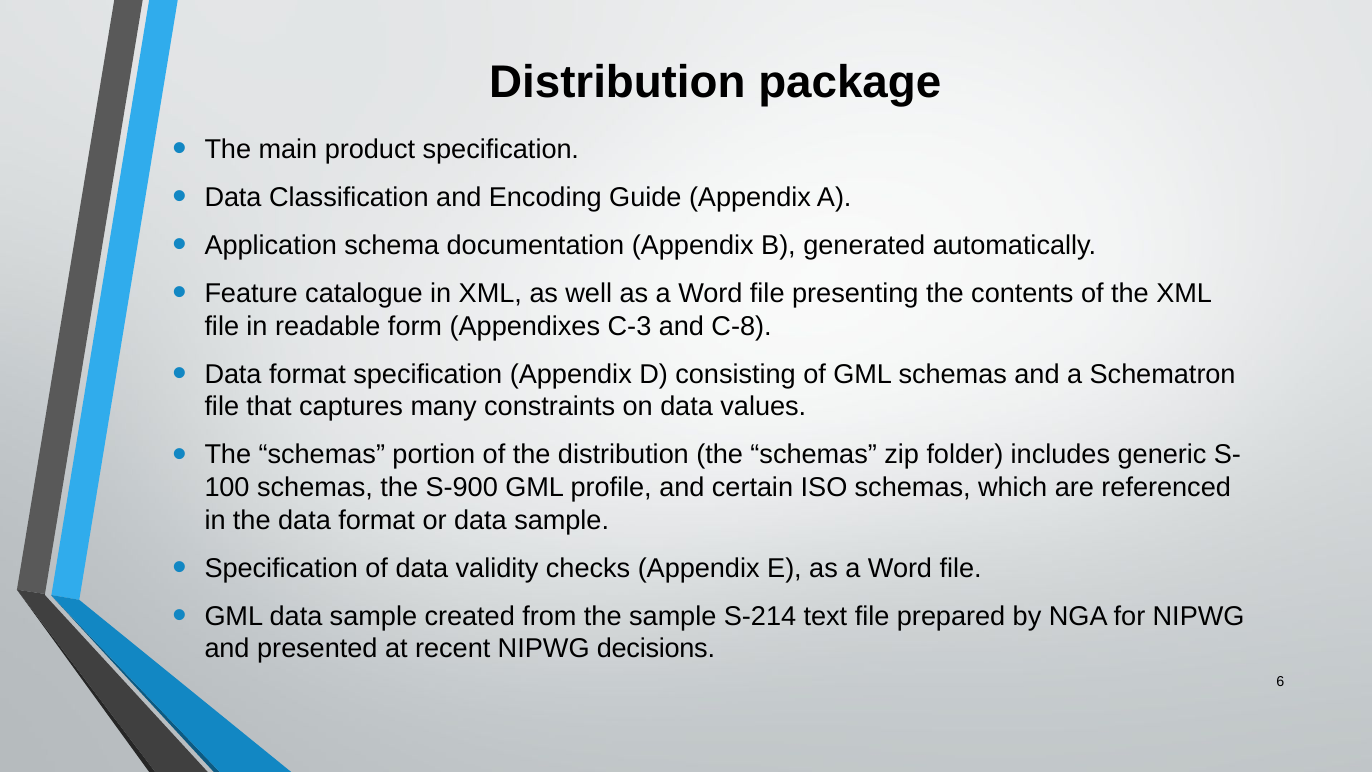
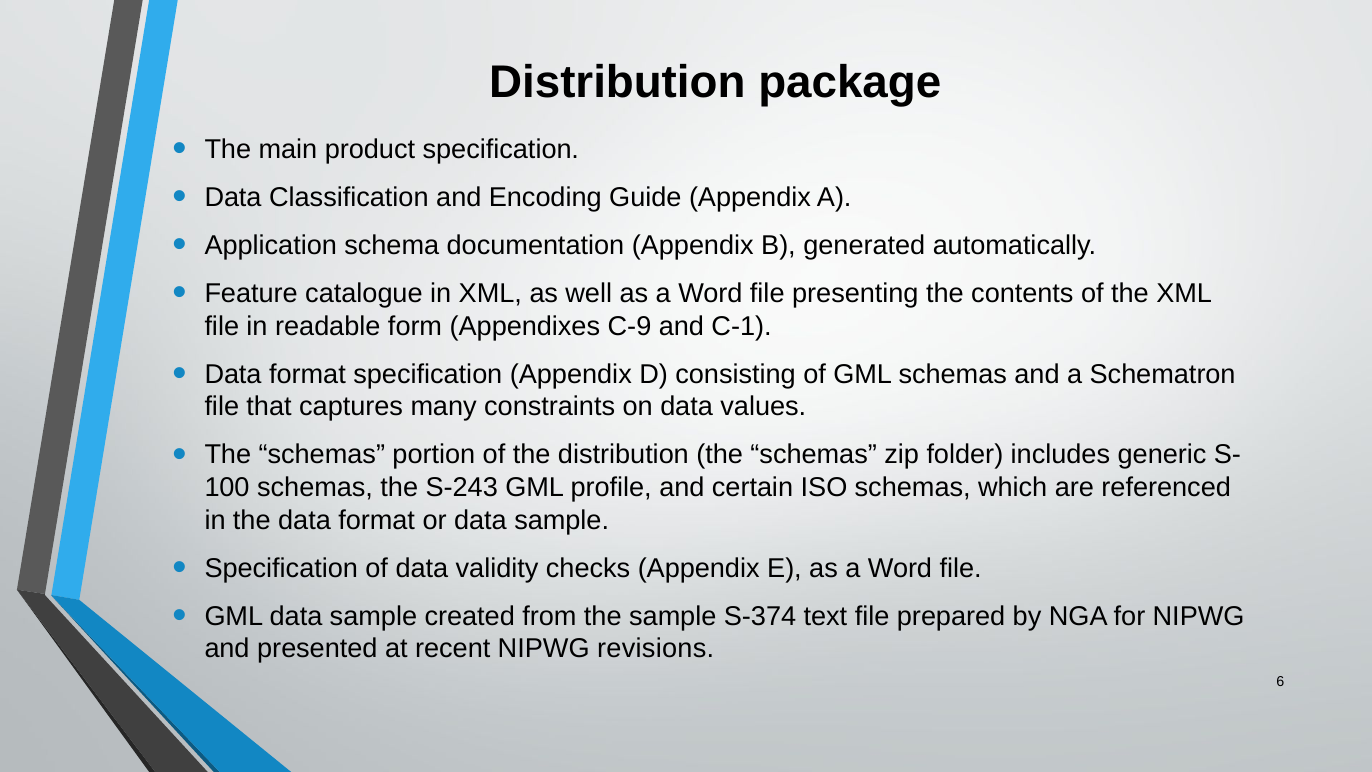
C-3: C-3 -> C-9 (630, 326)
C-8: C-8 -> C-1 (742, 326)
S-900: S-900 -> S-243 (462, 487)
S-214: S-214 -> S-374 (760, 616)
decisions: decisions -> revisions (656, 648)
